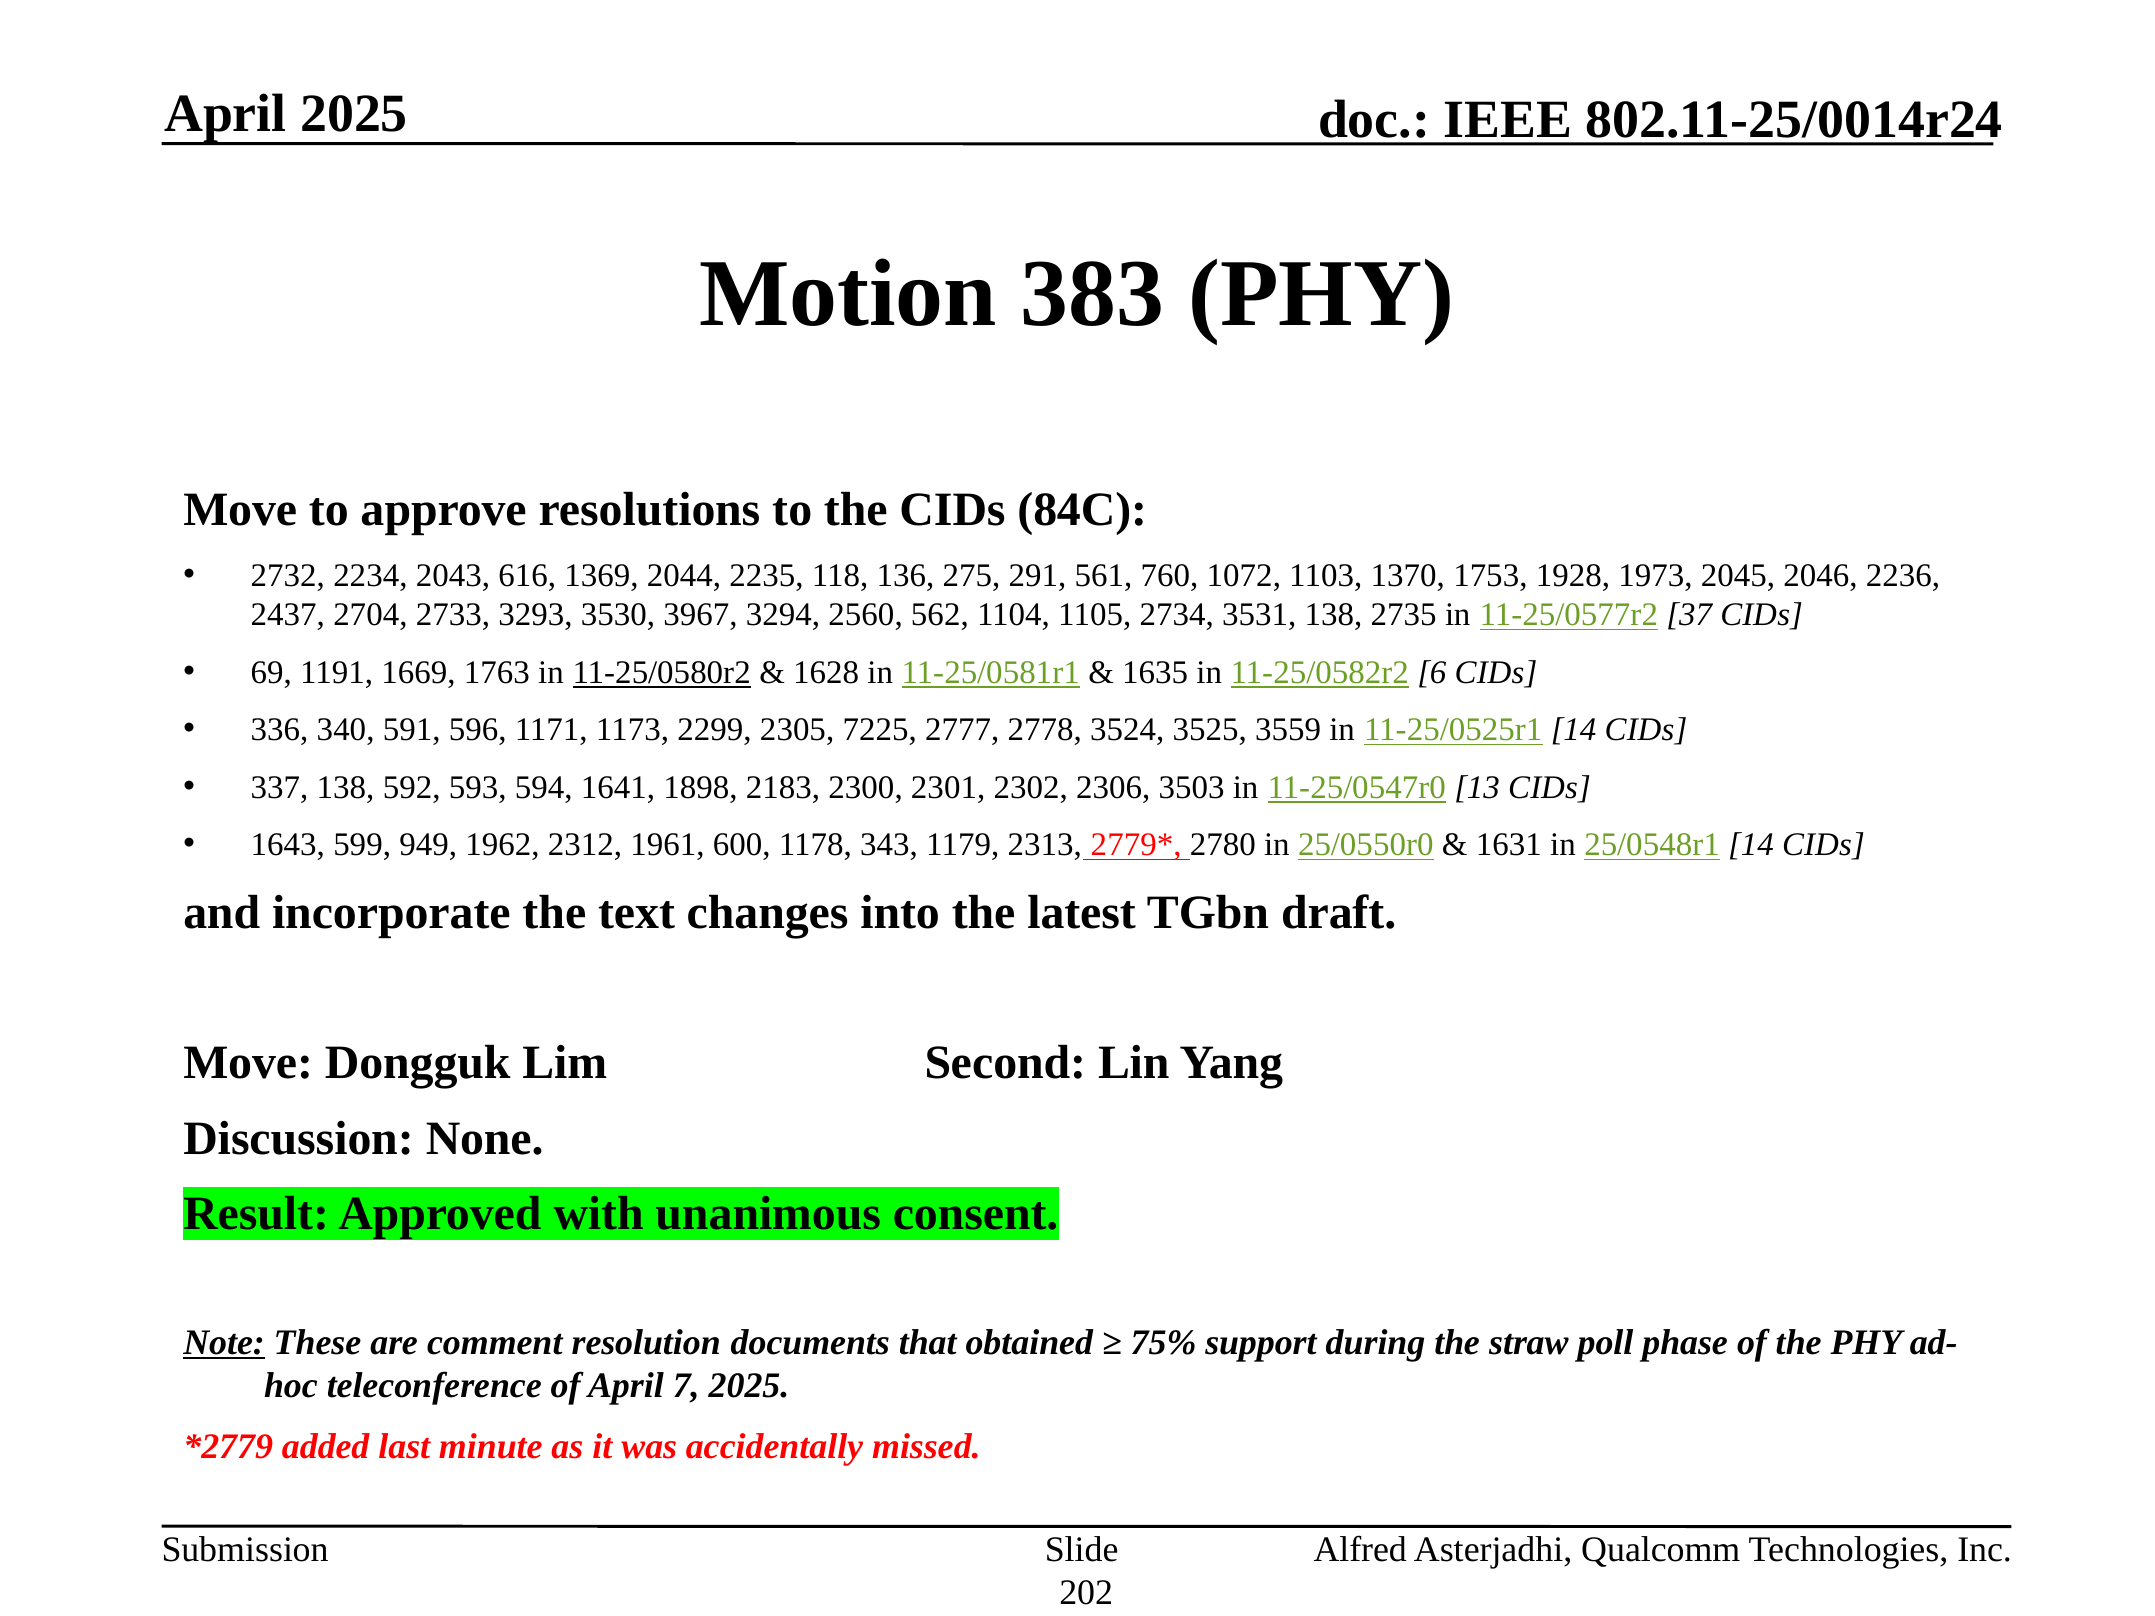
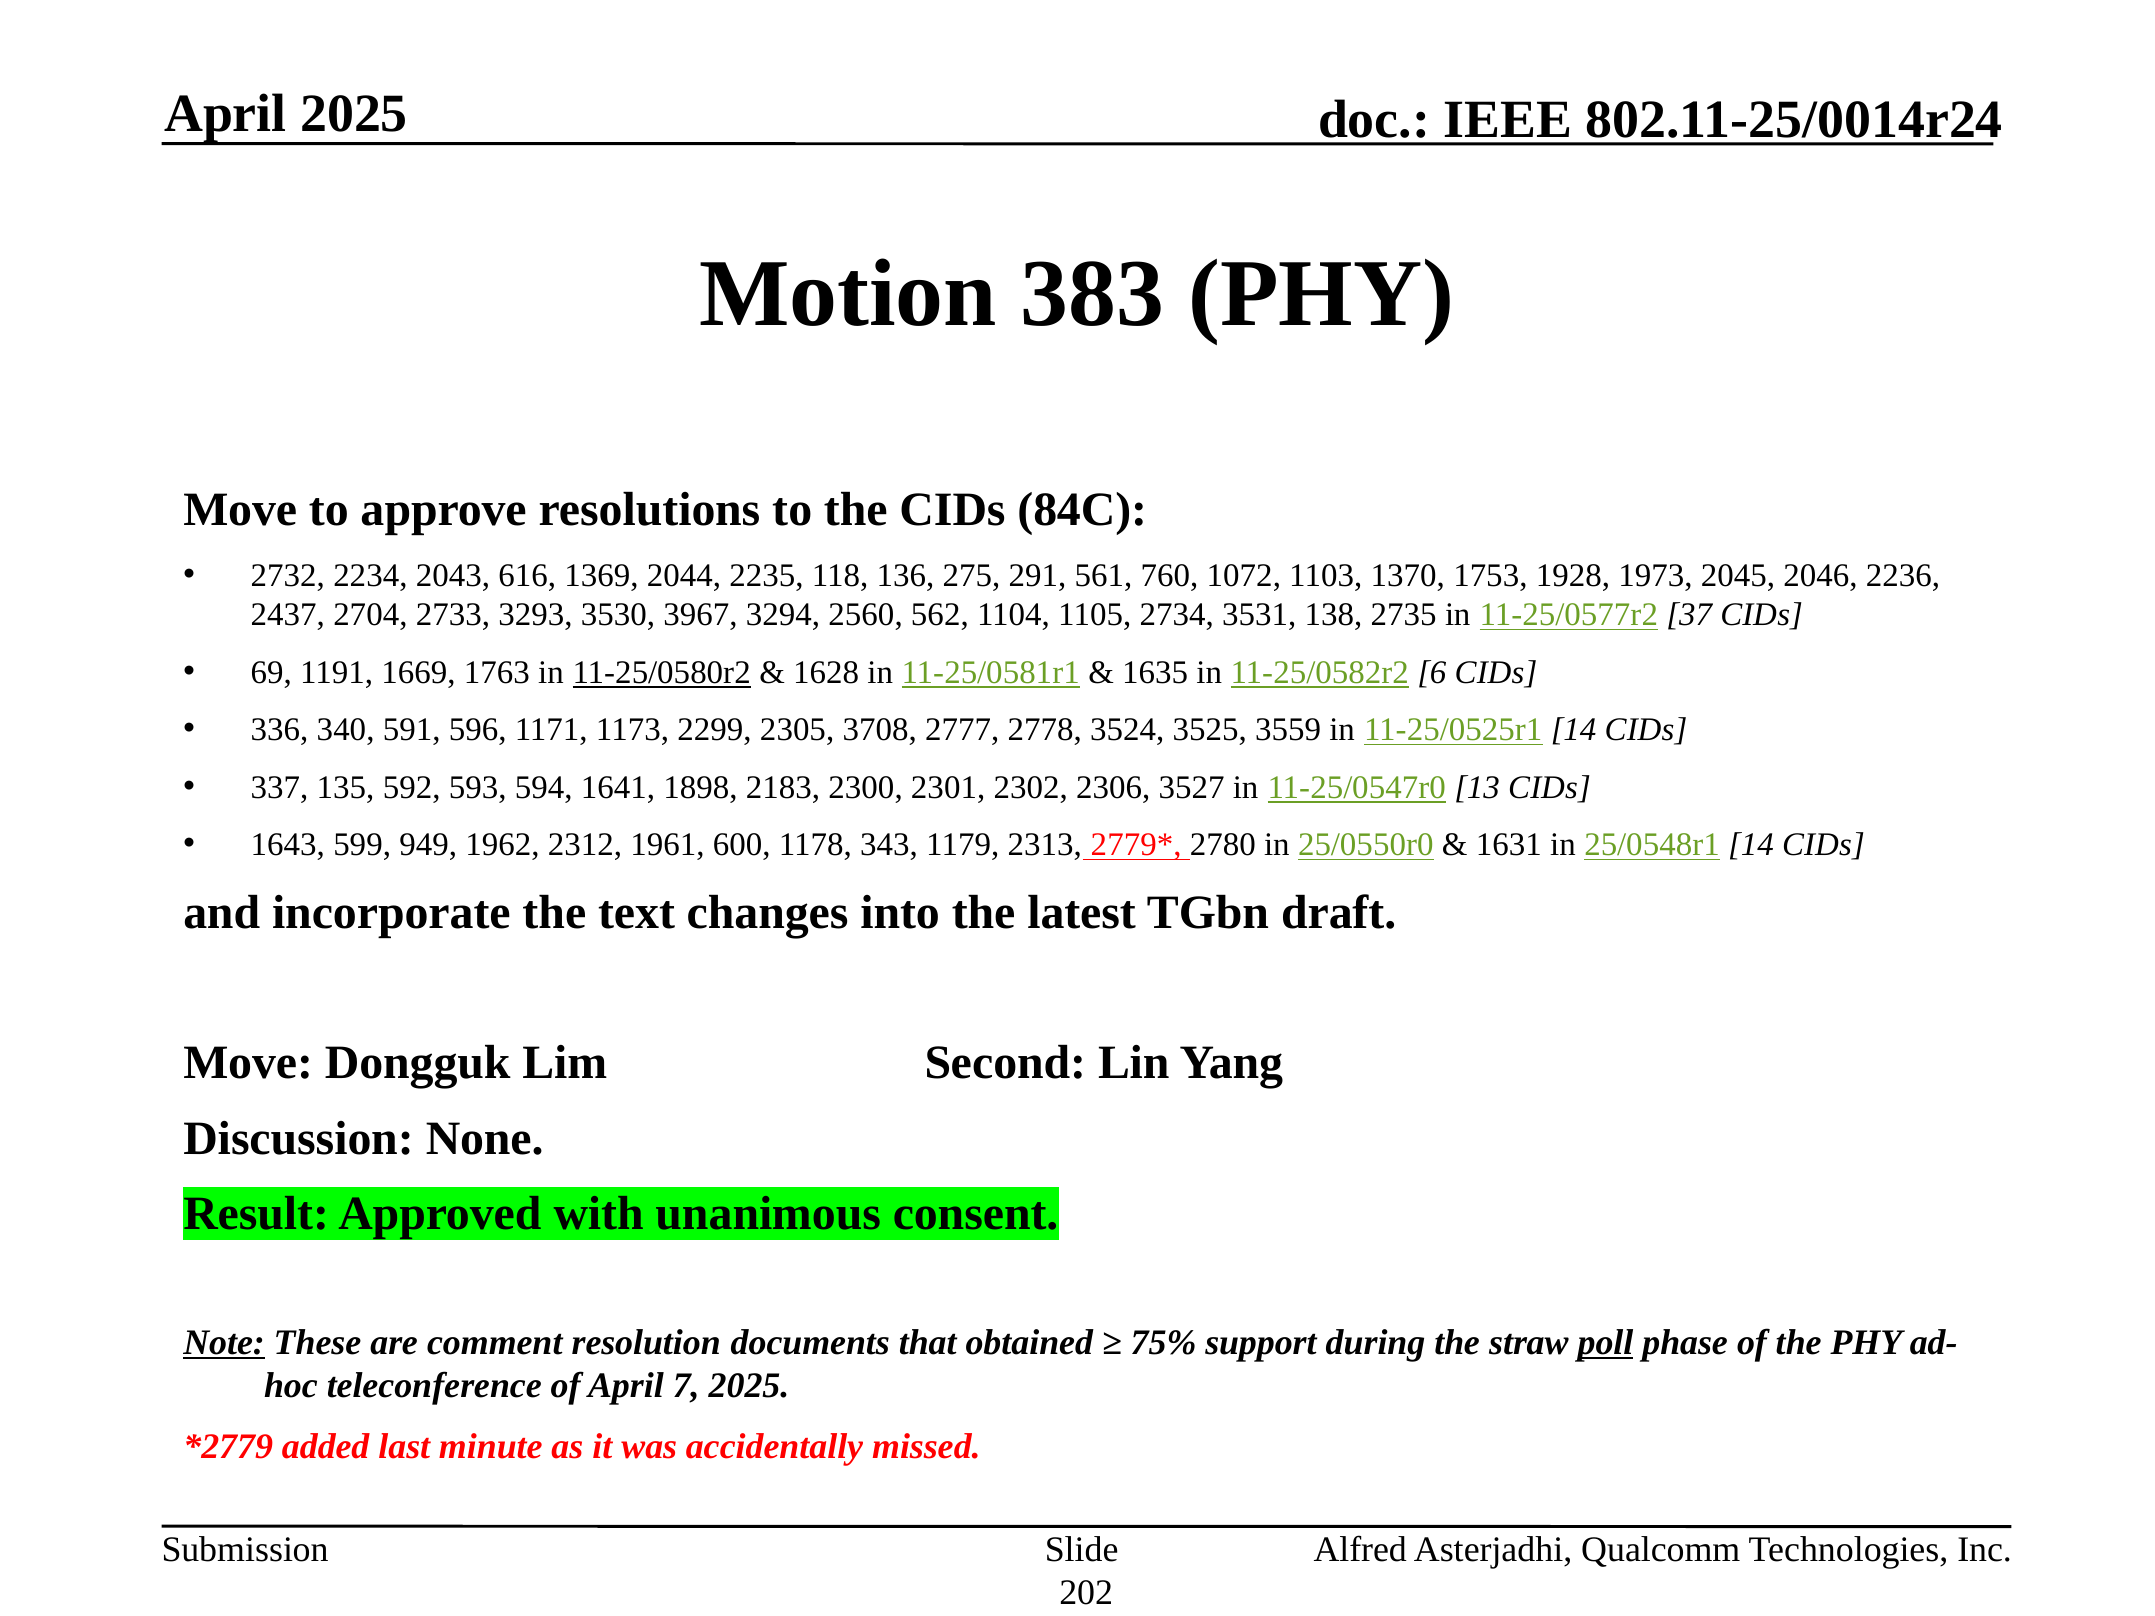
7225: 7225 -> 3708 (880, 730)
337 138: 138 -> 135 (346, 787)
3503: 3503 -> 3527 (1192, 787)
poll underline: none -> present (1605, 1343)
